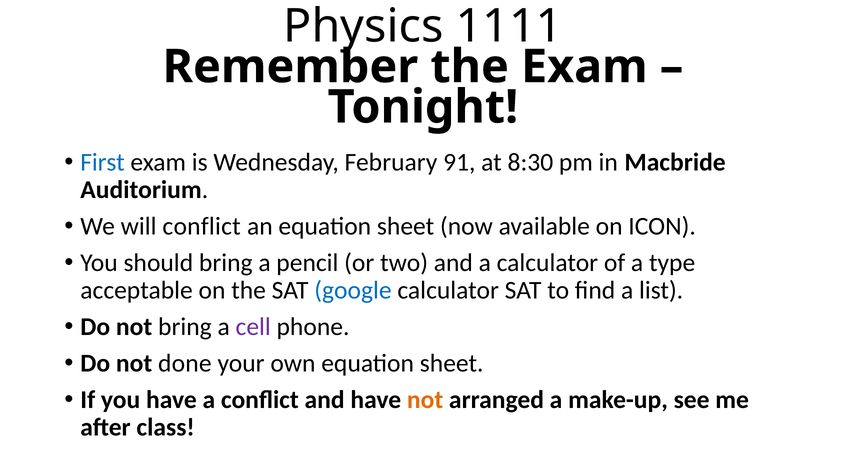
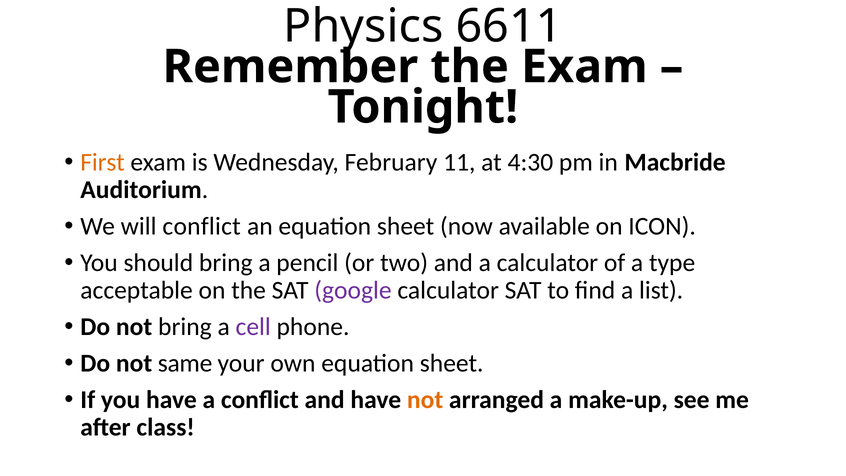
1111: 1111 -> 6611 (509, 26)
First colour: blue -> orange (103, 162)
91: 91 -> 11 (459, 162)
8:30: 8:30 -> 4:30 (530, 162)
google colour: blue -> purple (353, 290)
done: done -> same (185, 363)
